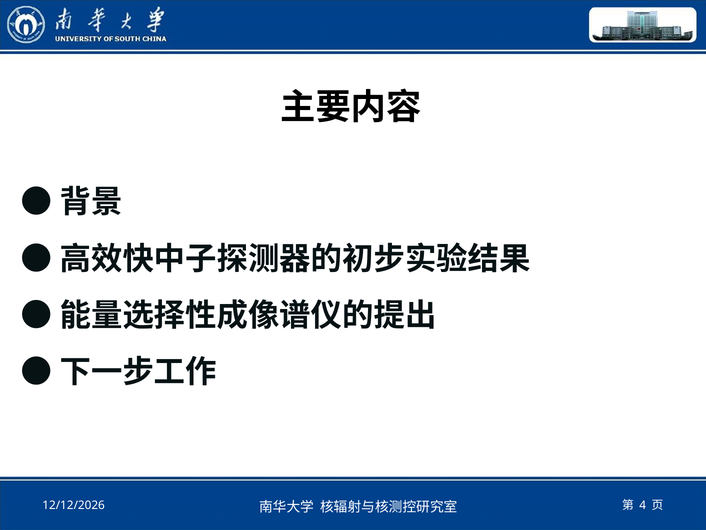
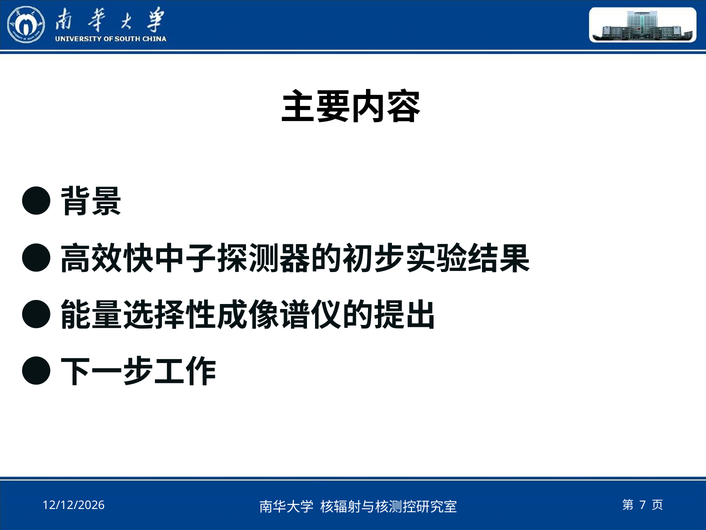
4: 4 -> 7 (643, 505)
